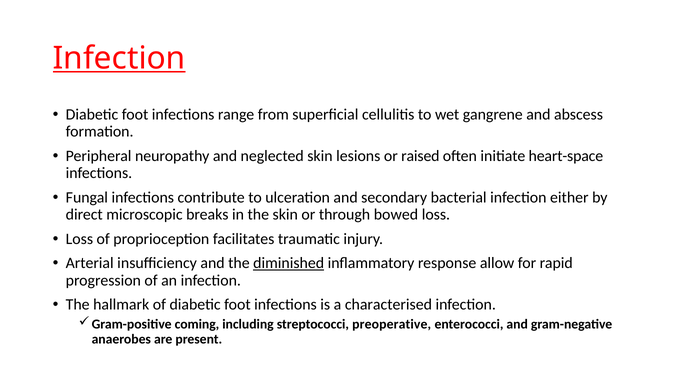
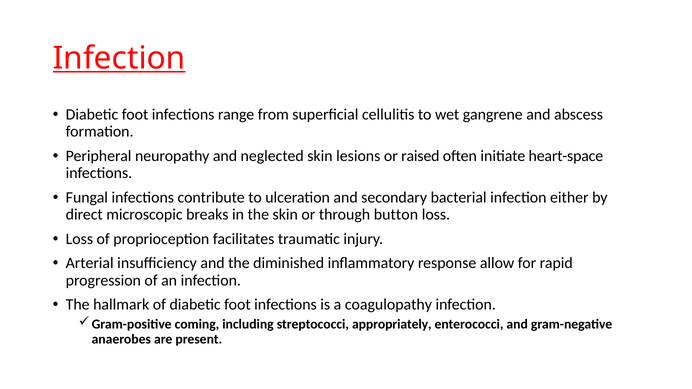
bowed: bowed -> button (396, 215)
diminished underline: present -> none (289, 263)
characterised: characterised -> coagulopathy (388, 305)
preoperative: preoperative -> appropriately (392, 324)
